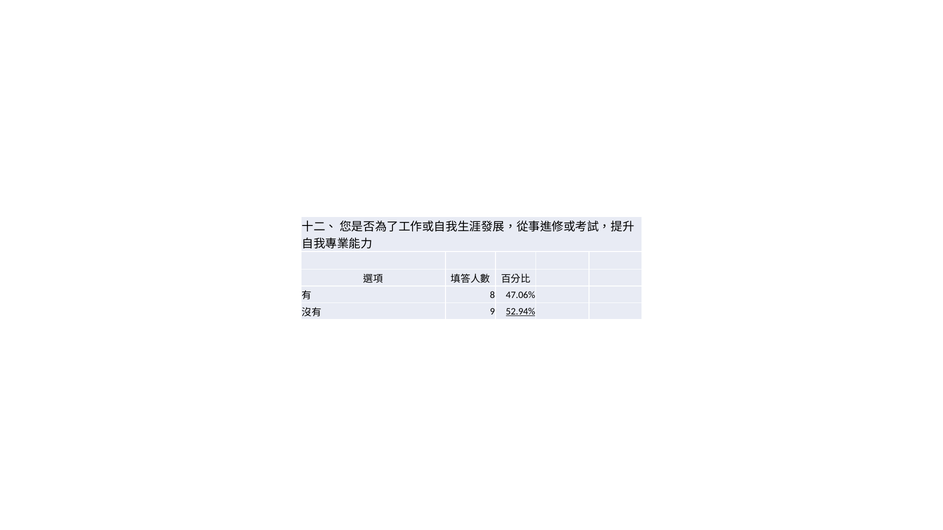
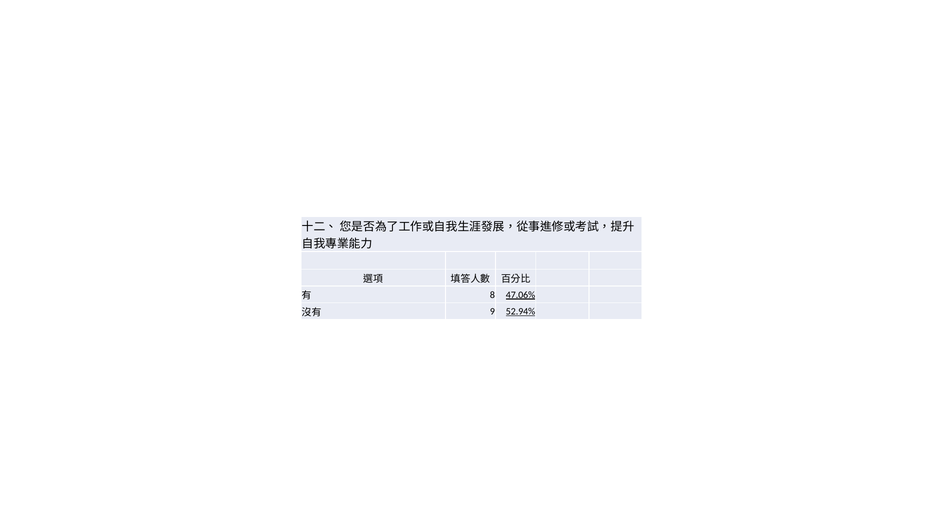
47.06% underline: none -> present (521, 295)
